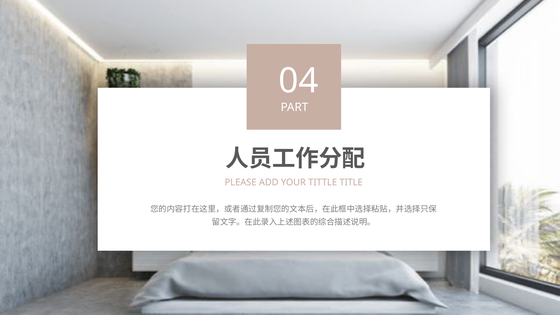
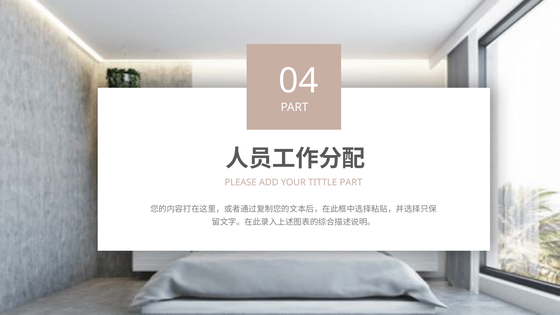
TITTLE TITLE: TITLE -> PART (351, 182)
